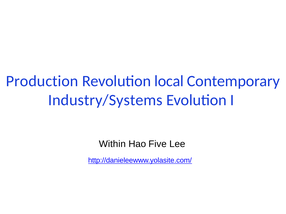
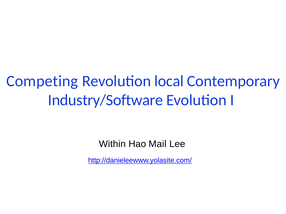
Production: Production -> Competing (42, 81)
Industry/Systems: Industry/Systems -> Industry/Software (105, 100)
Five: Five -> Mail (158, 144)
